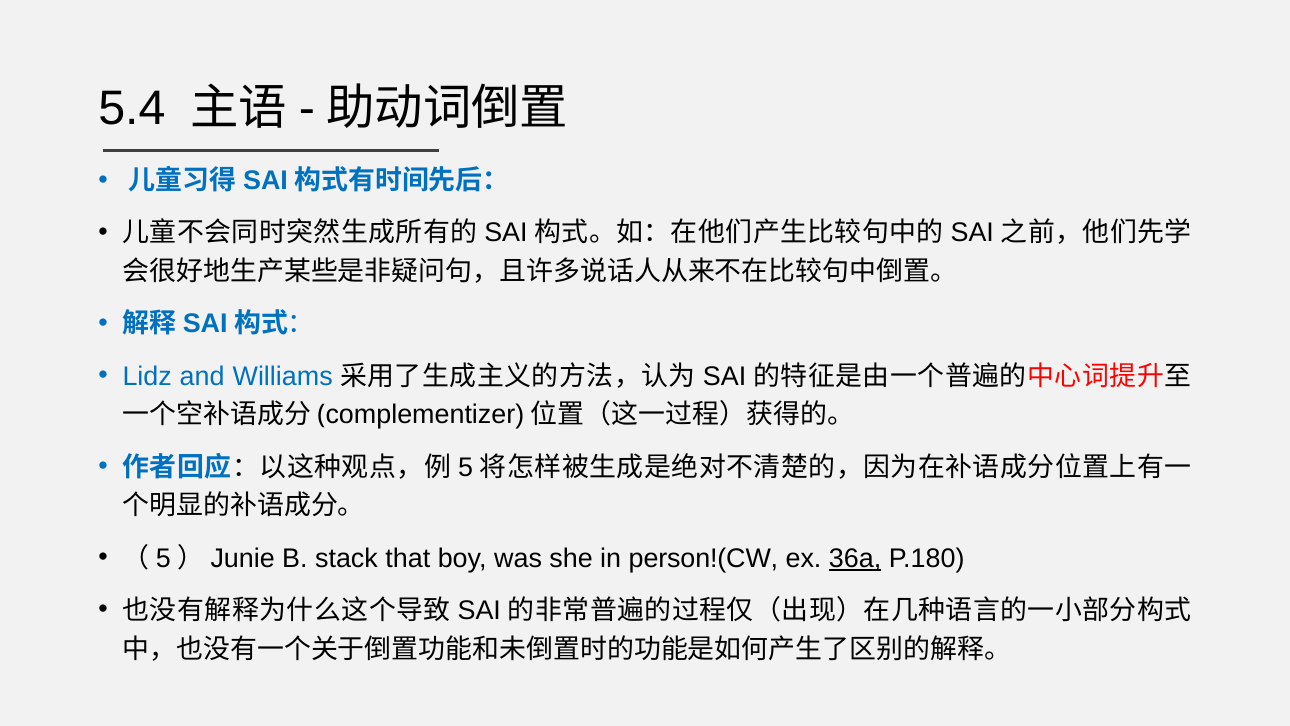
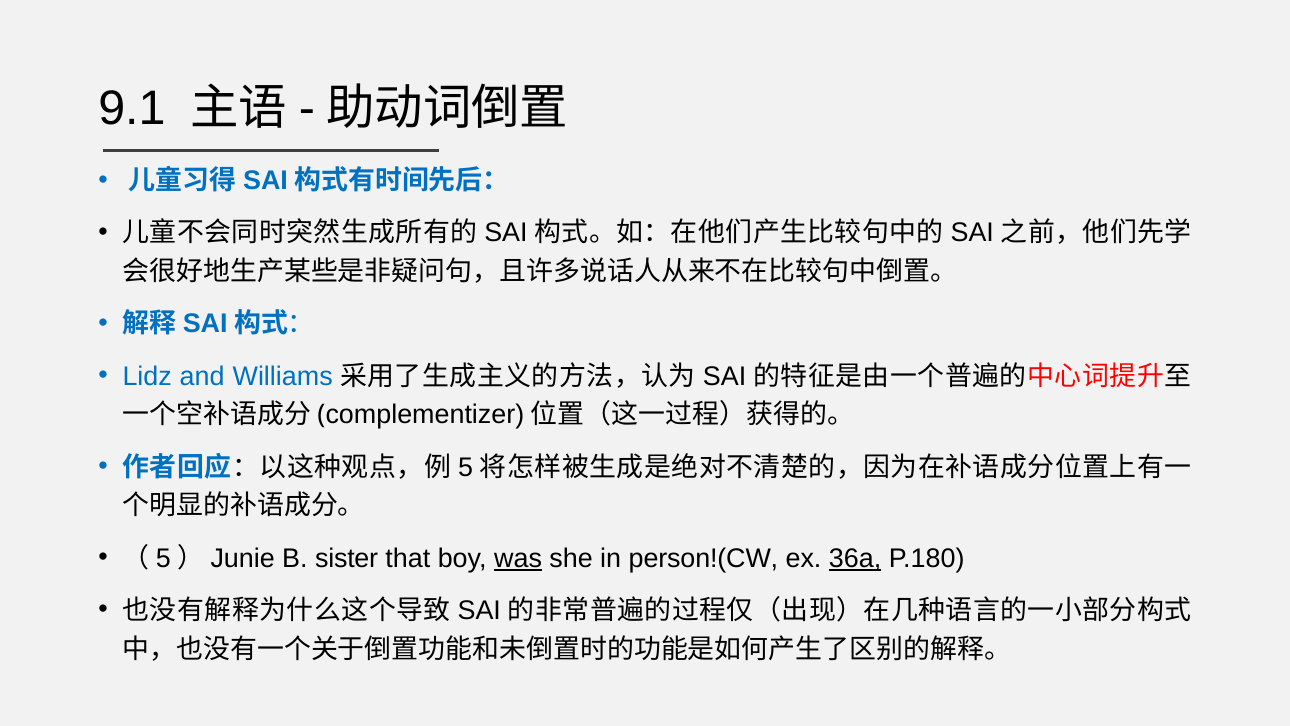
5.4: 5.4 -> 9.1 (132, 108)
stack: stack -> sister (347, 558)
was underline: none -> present (518, 558)
